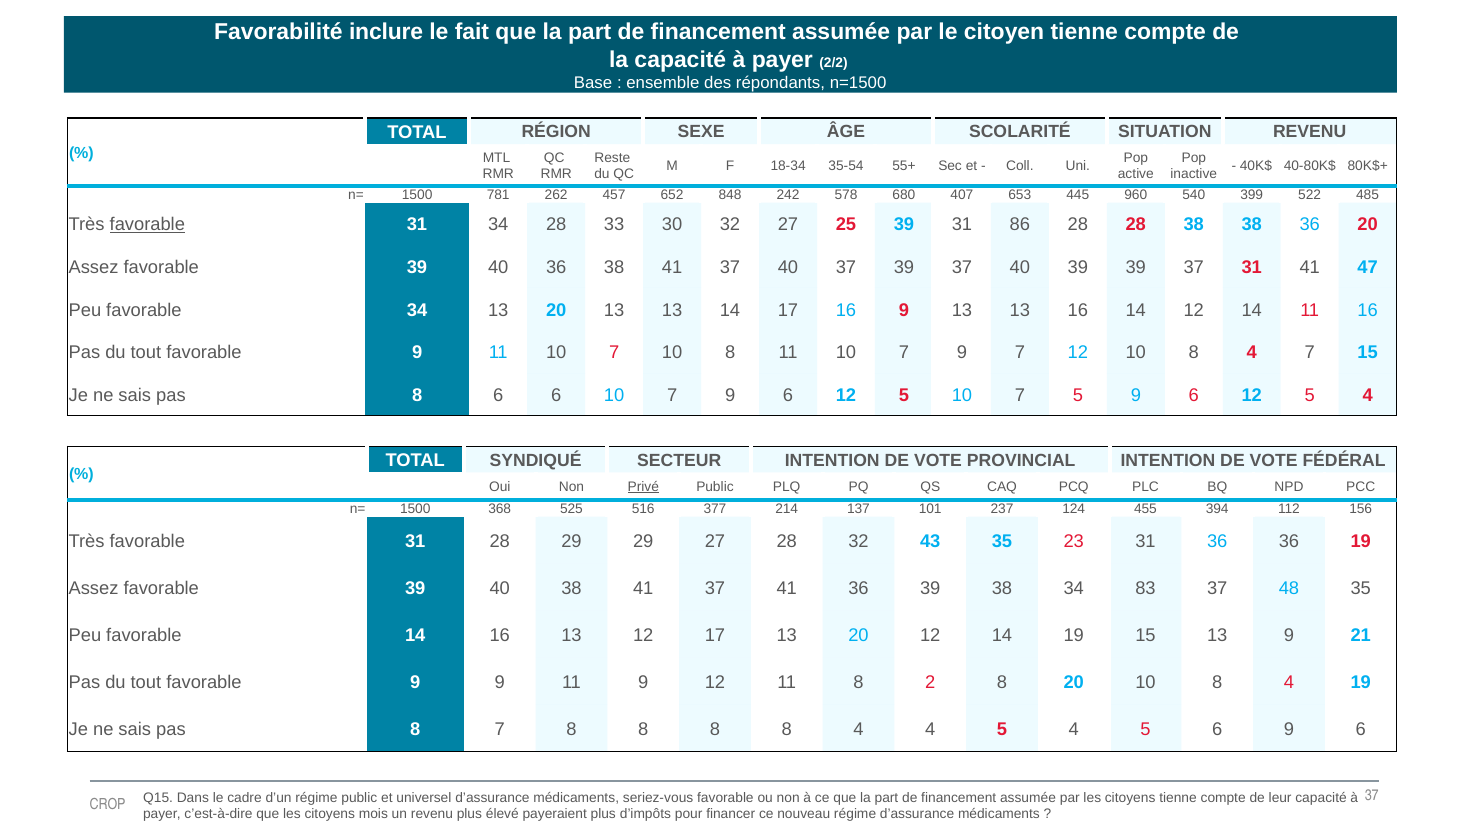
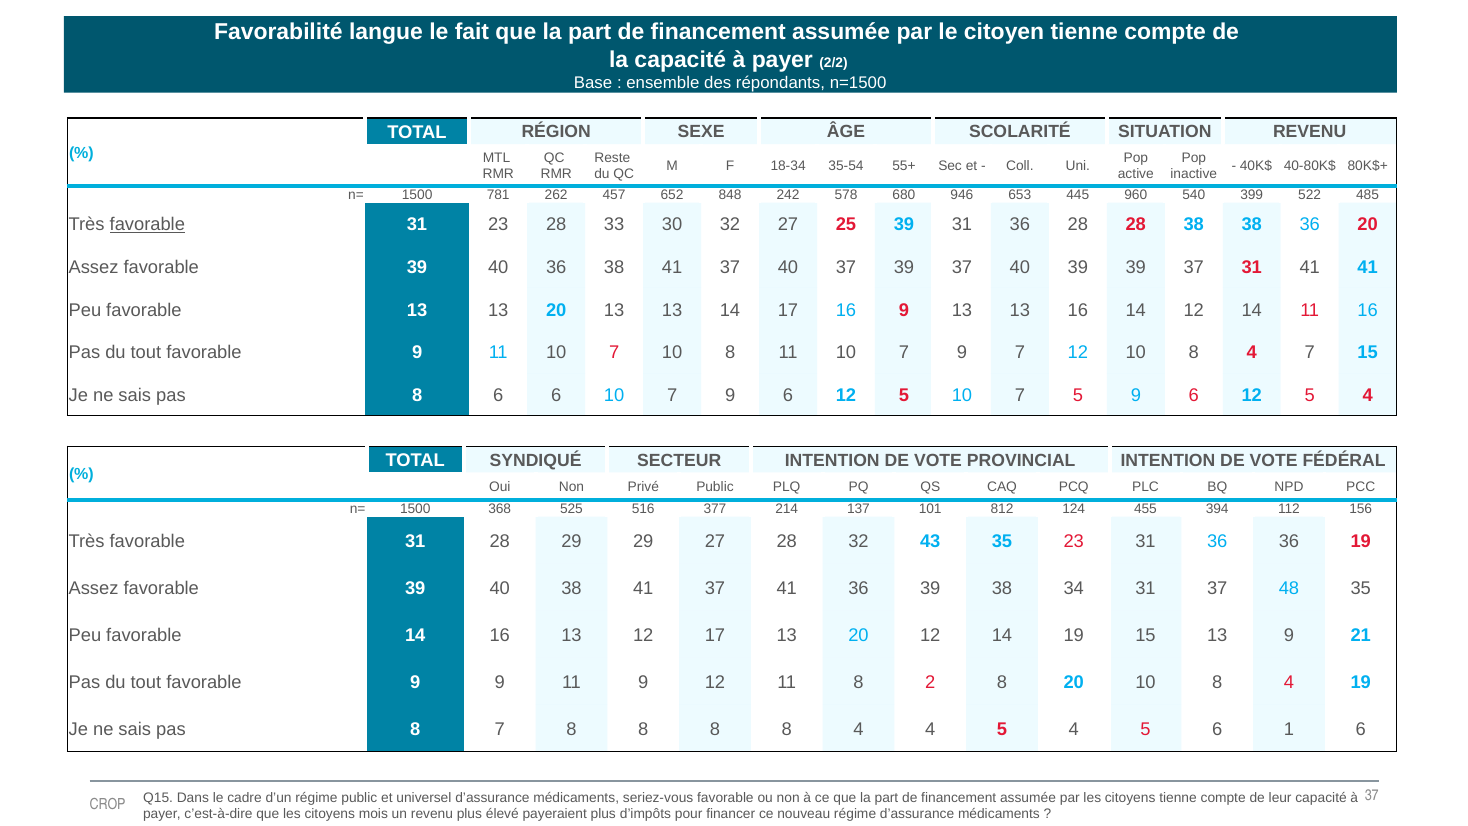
inclure: inclure -> langue (386, 32)
407: 407 -> 946 (962, 195)
31 34: 34 -> 23 (498, 225)
39 31 86: 86 -> 36 (1020, 225)
41 47: 47 -> 41 (1368, 267)
favorable 34: 34 -> 13 (417, 310)
Privé underline: present -> none (643, 487)
237: 237 -> 812 (1002, 509)
34 83: 83 -> 31 (1145, 588)
6 9: 9 -> 1 (1289, 729)
